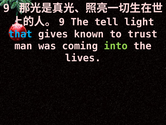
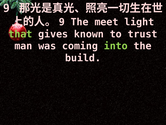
tell: tell -> meet (106, 22)
that colour: light blue -> light green (20, 34)
lives: lives -> build (83, 58)
